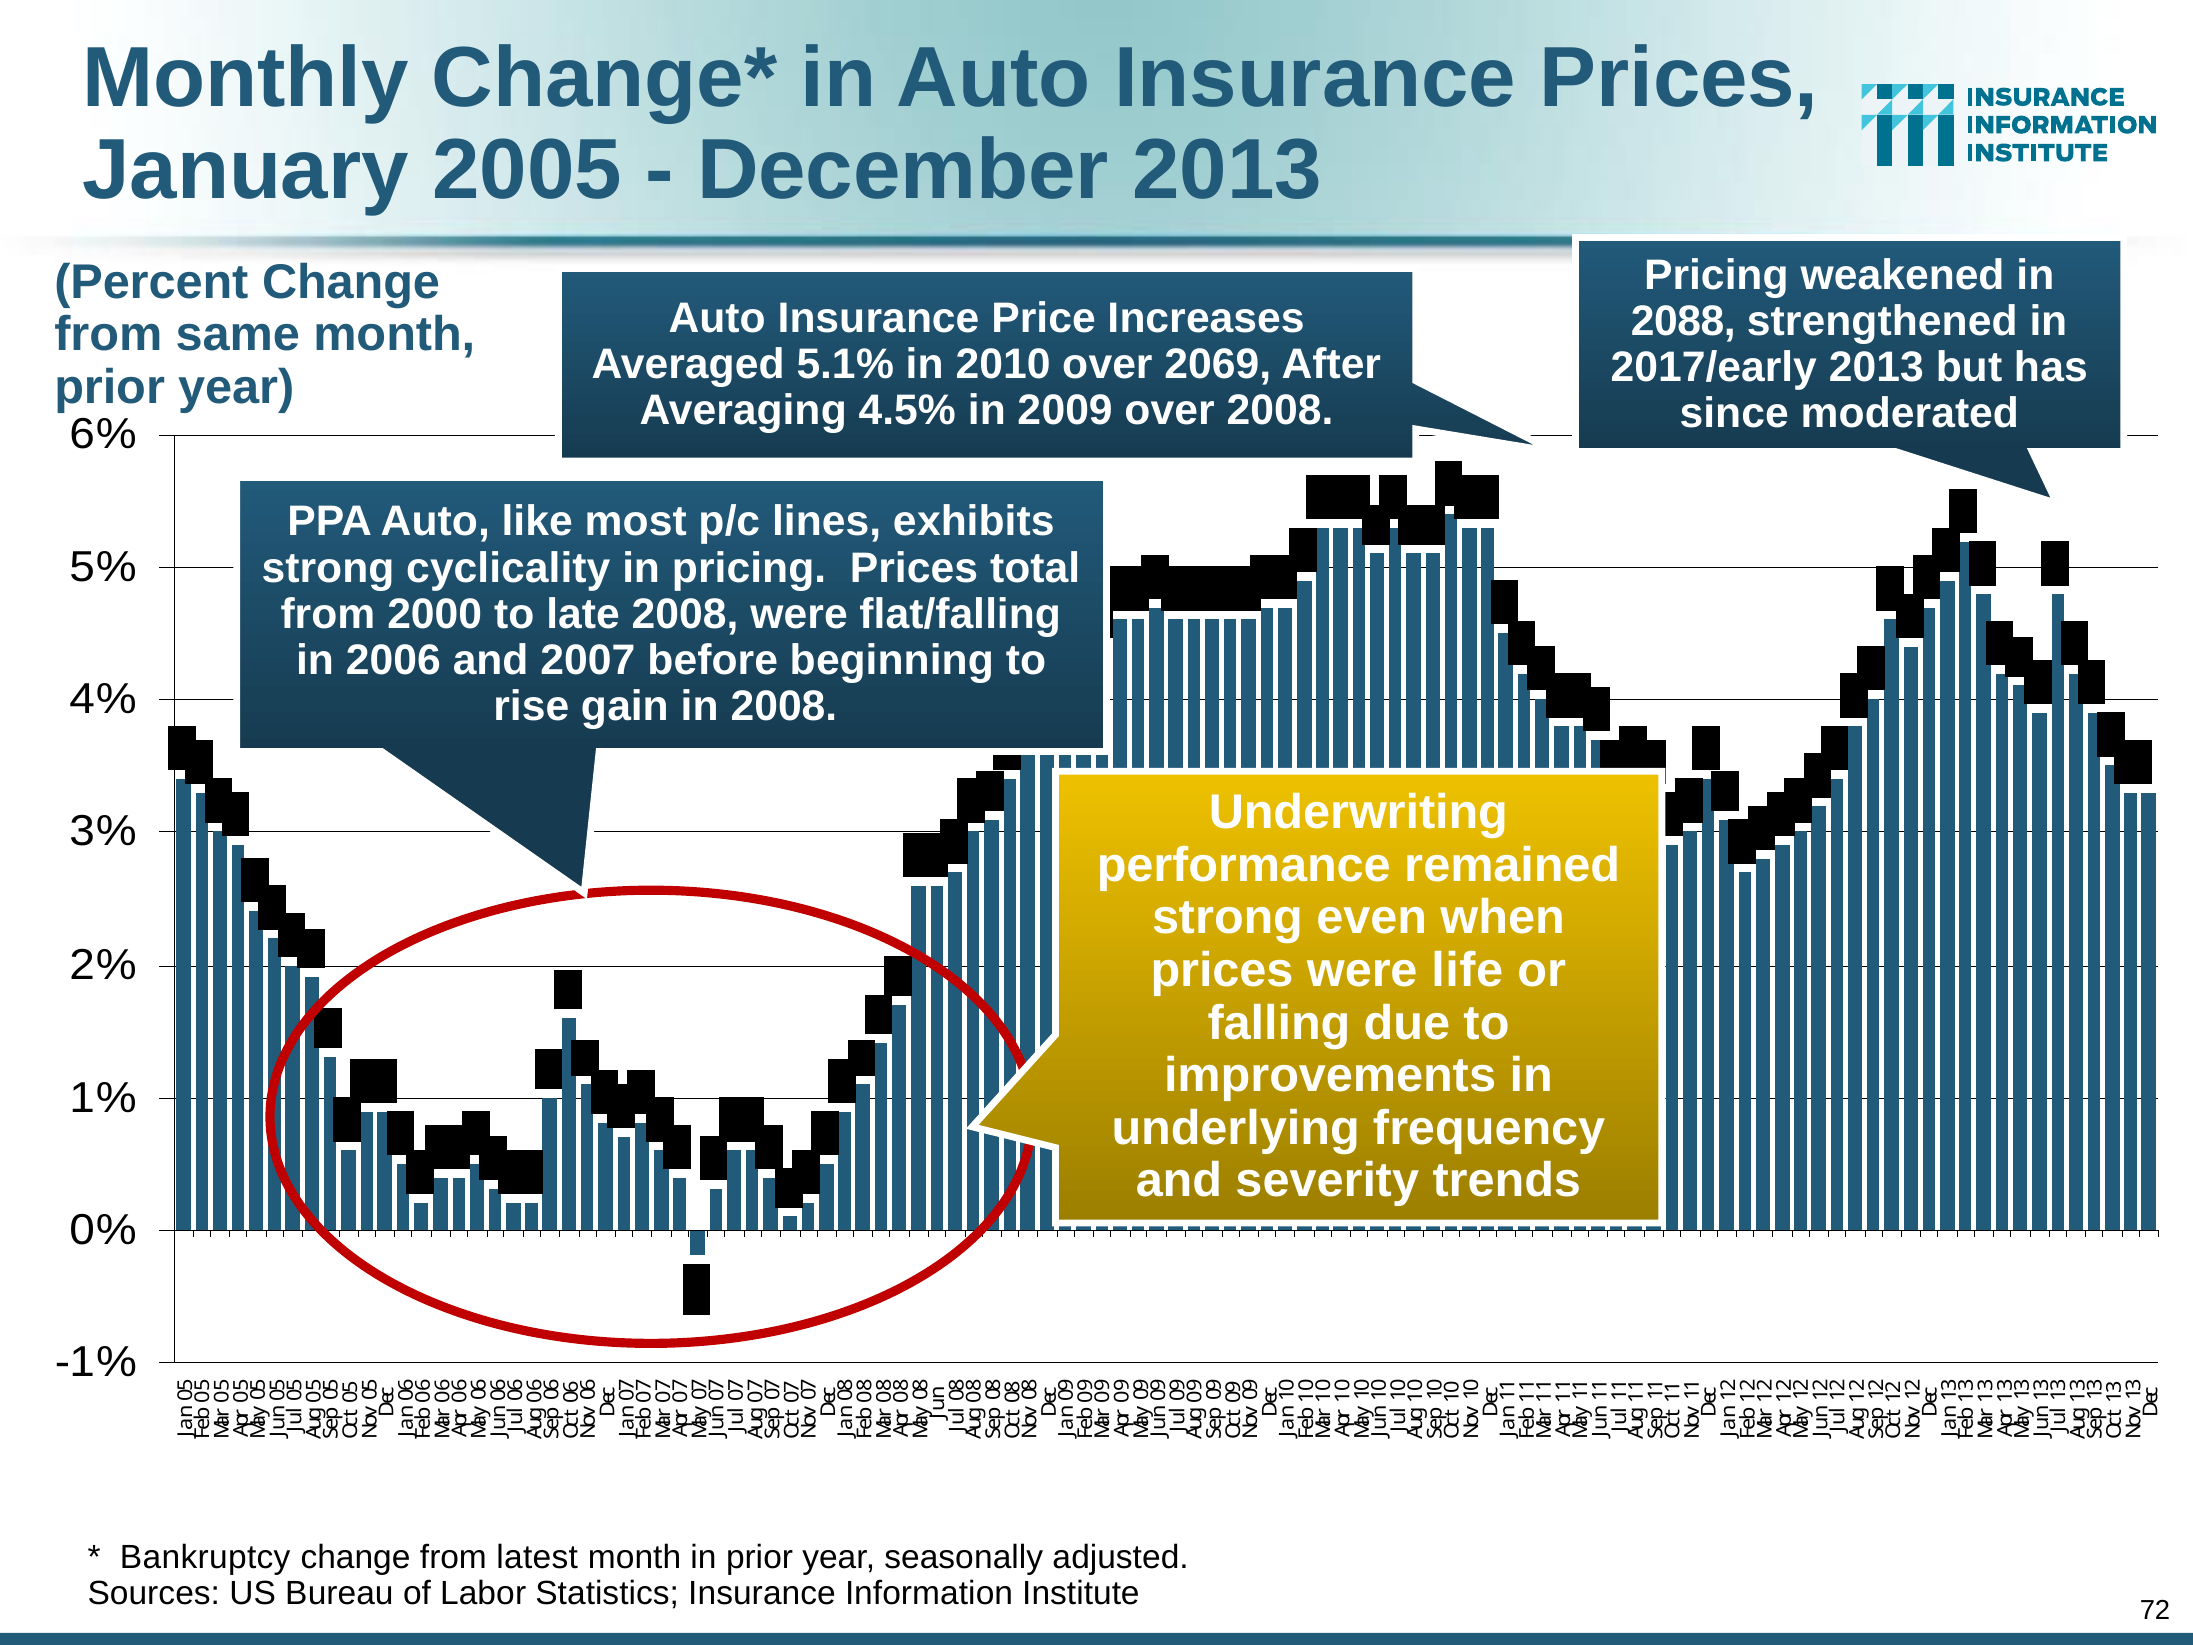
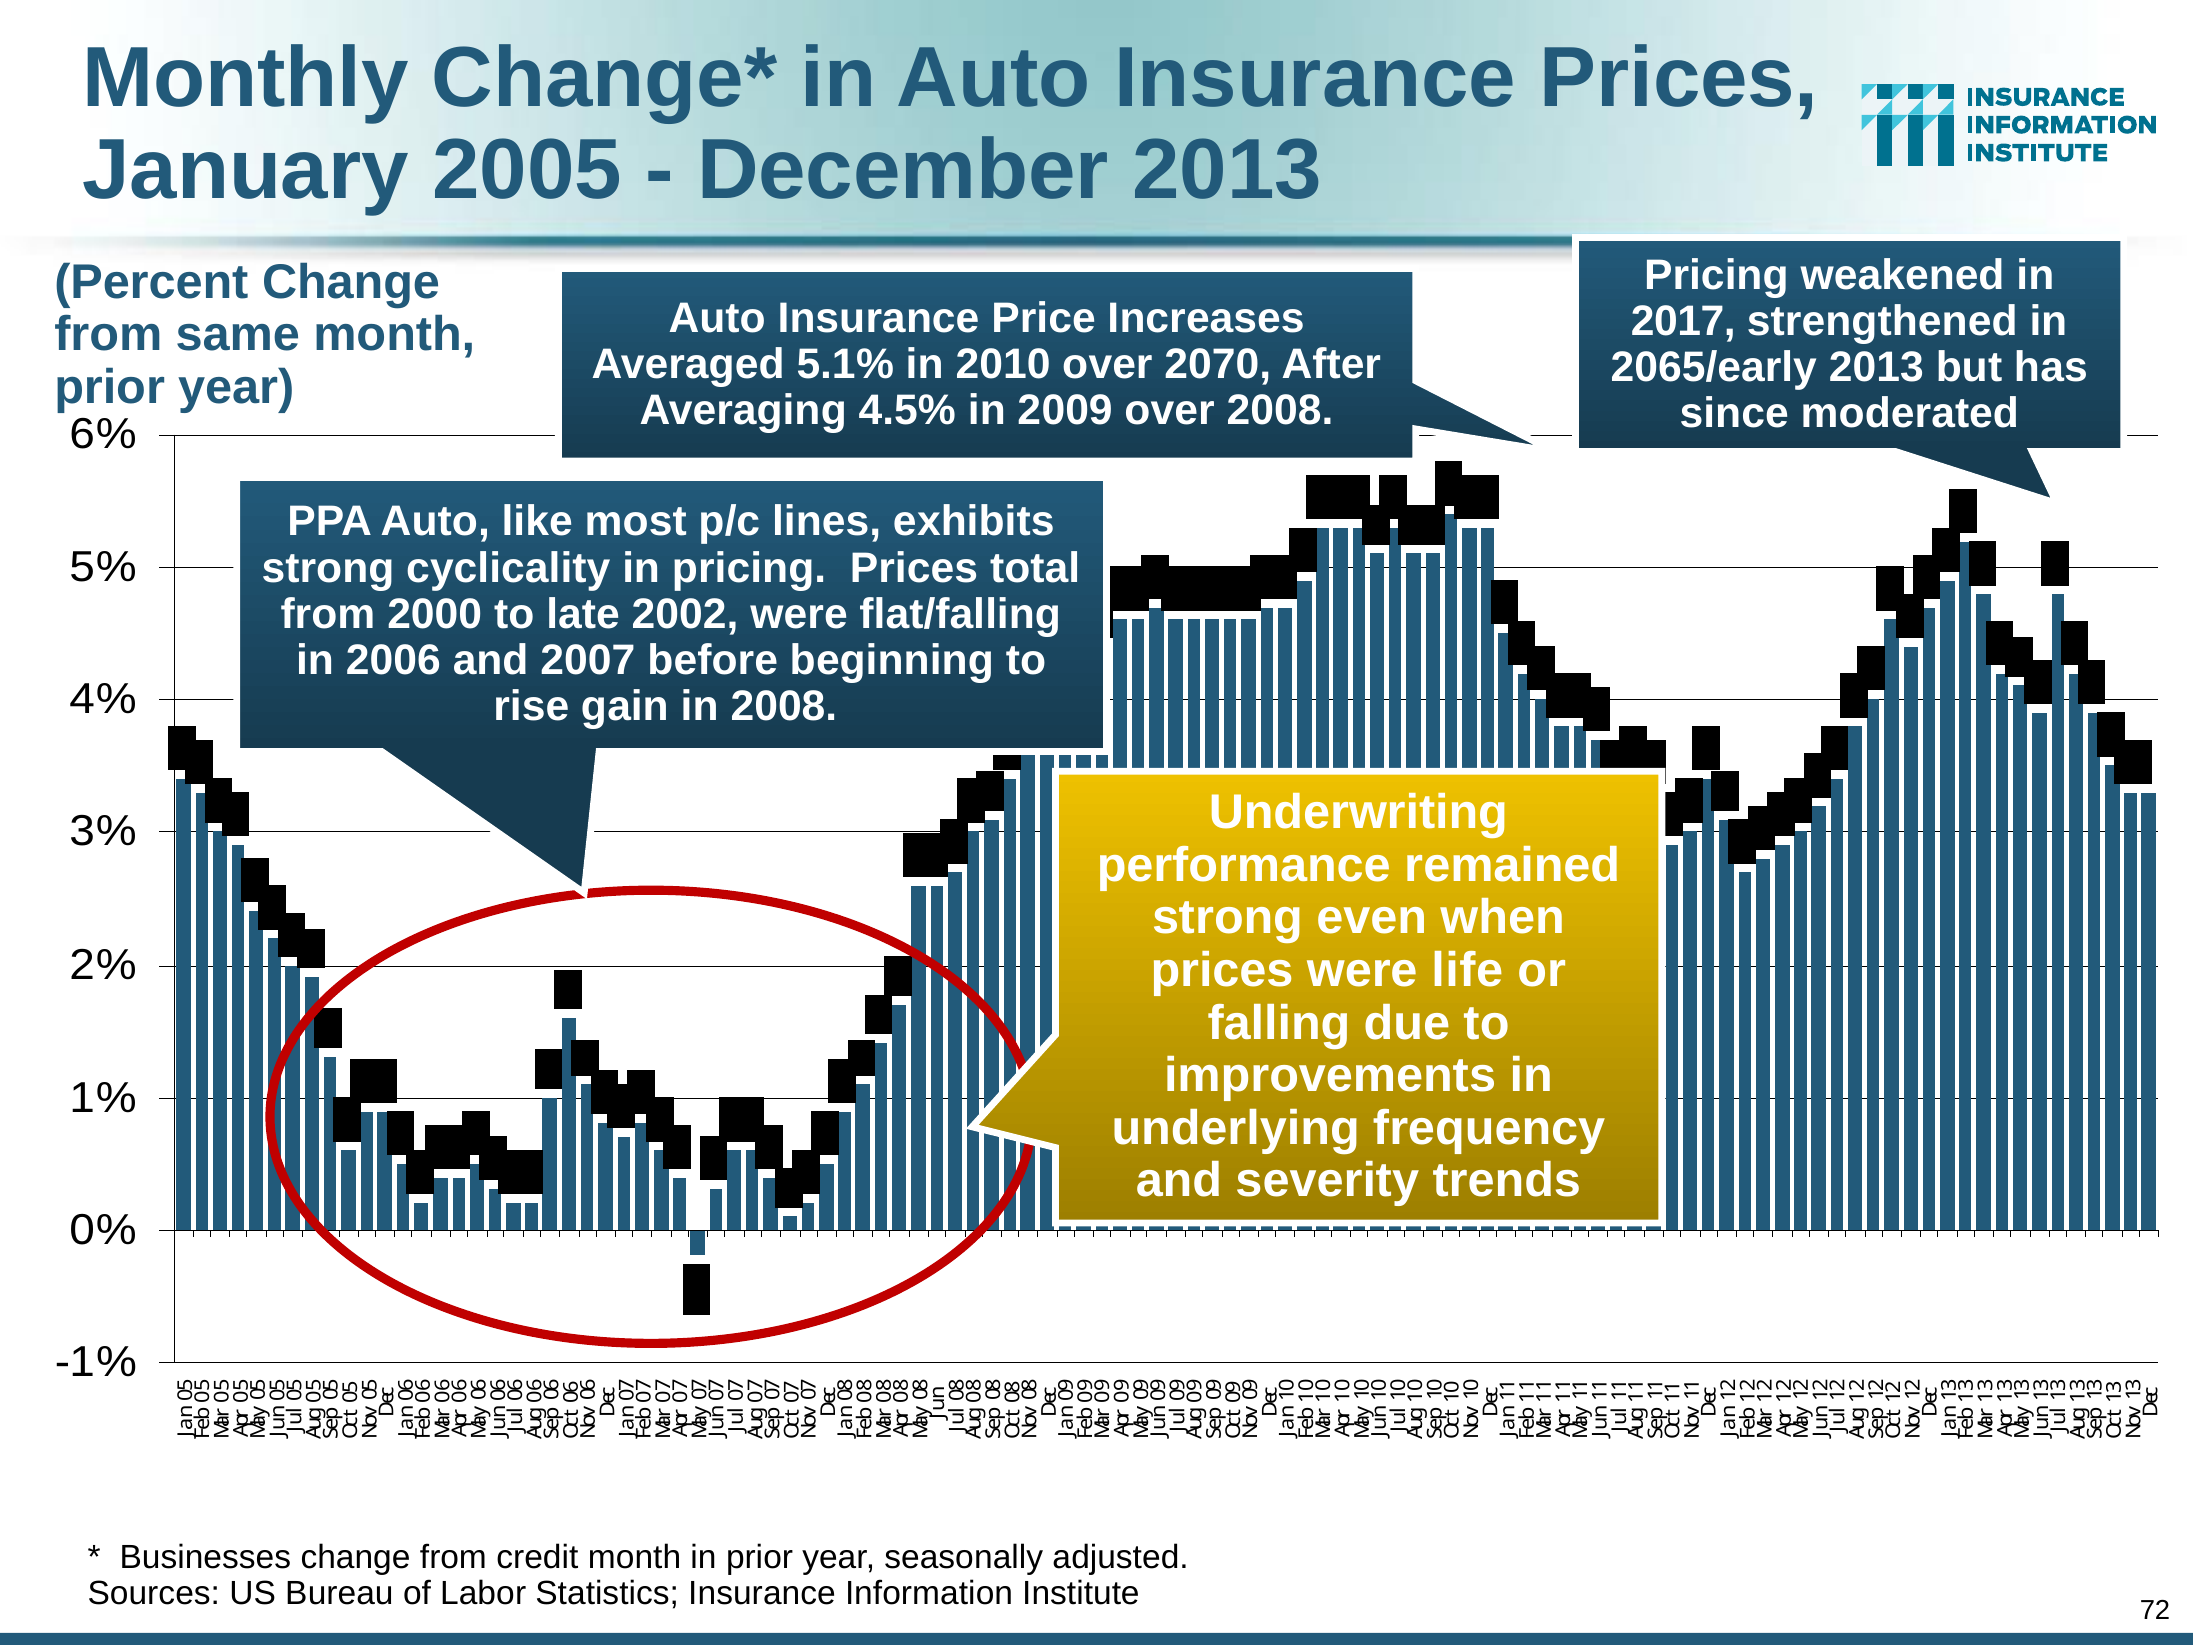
2088: 2088 -> 2017 (1683, 321)
2069: 2069 -> 2070 (1218, 365)
2017/early: 2017/early -> 2065/early (1714, 367)
late 2008: 2008 -> 2002 (685, 614)
Bankruptcy: Bankruptcy -> Businesses (205, 1557)
latest: latest -> credit (537, 1557)
